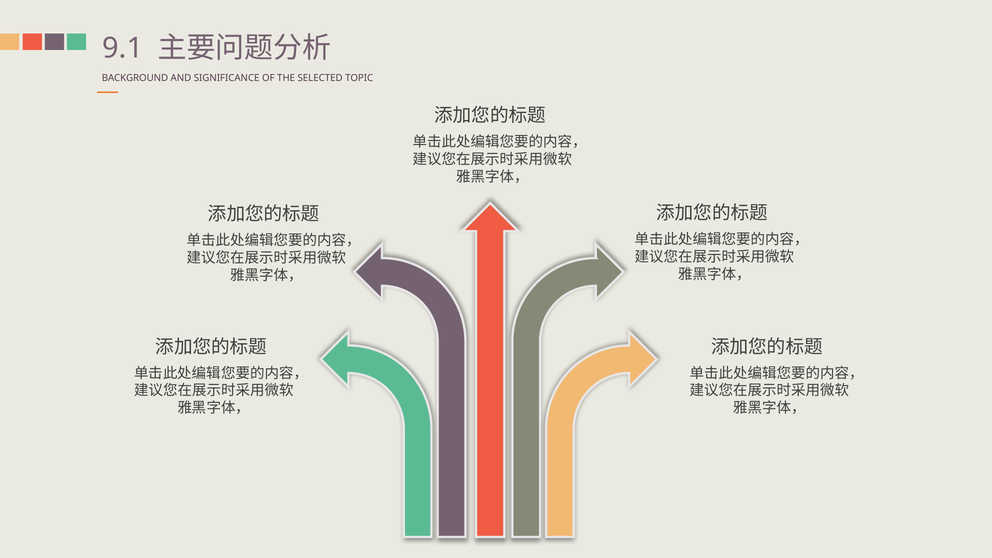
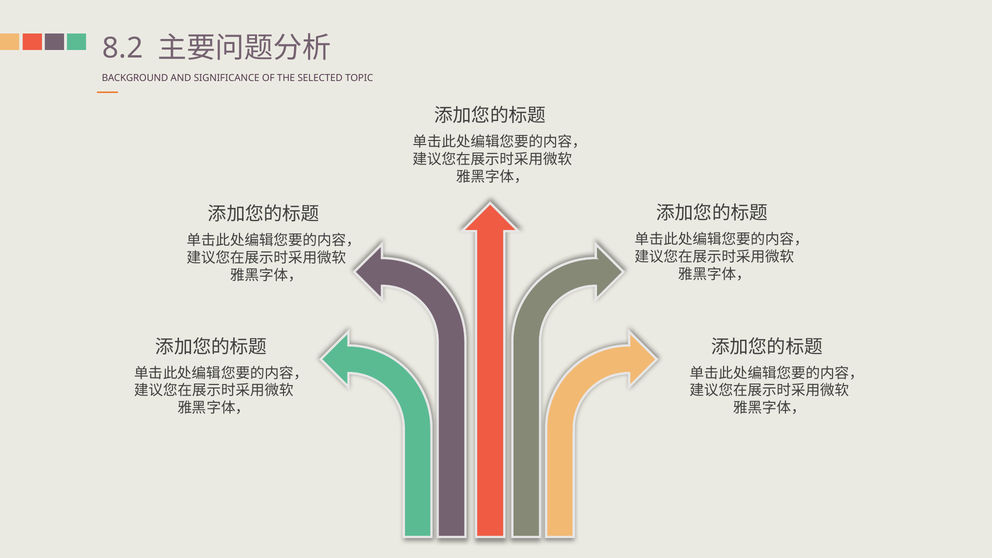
9.1: 9.1 -> 8.2 (123, 48)
